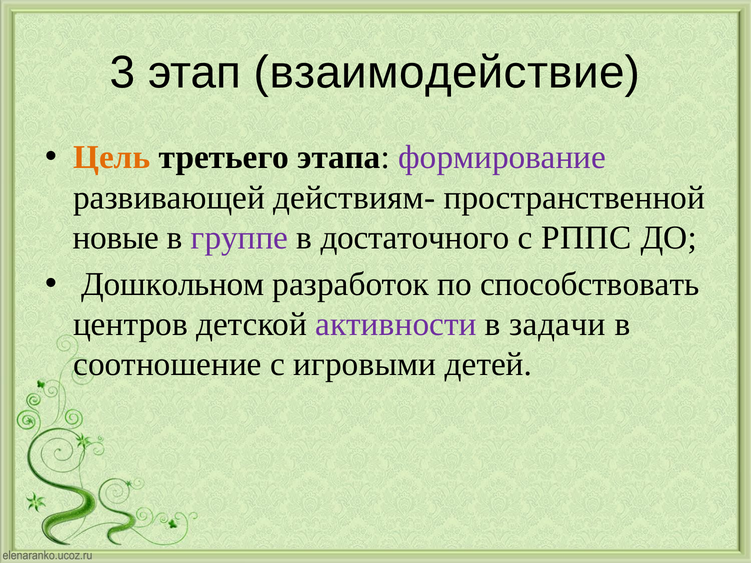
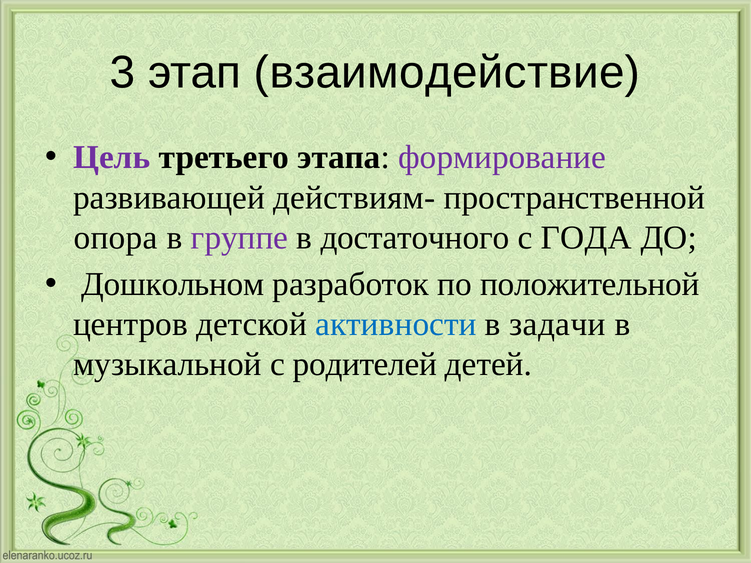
Цель colour: orange -> purple (112, 158)
новые: новые -> опора (116, 238)
РППС: РППС -> ГОДА (586, 238)
способствовать: способствовать -> положительной (590, 284)
активности colour: purple -> blue (396, 324)
соотношение: соотношение -> музыкальной (168, 365)
игровыми: игровыми -> родителей (365, 365)
